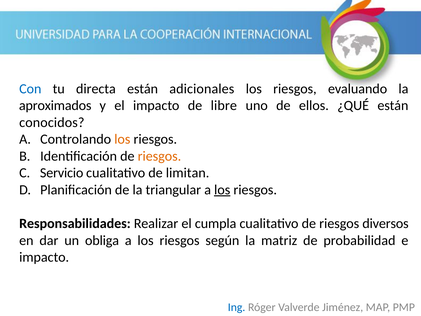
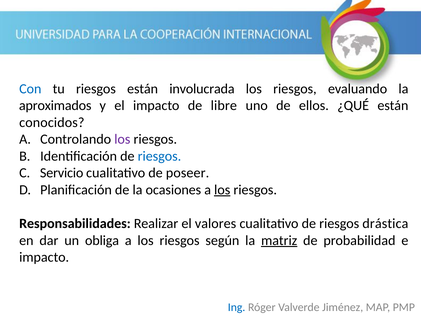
tu directa: directa -> riesgos (96, 89)
adicionales: adicionales -> involucrada (202, 89)
los colour: orange -> purple (122, 139)
riesgos colour: orange -> blue (159, 156)
limitan: limitan -> poseer (188, 173)
triangular: triangular -> ocasiones (173, 190)
cumpla: cumpla -> valores (216, 223)
diversos: diversos -> drástica (385, 223)
matriz underline: none -> present (279, 240)
